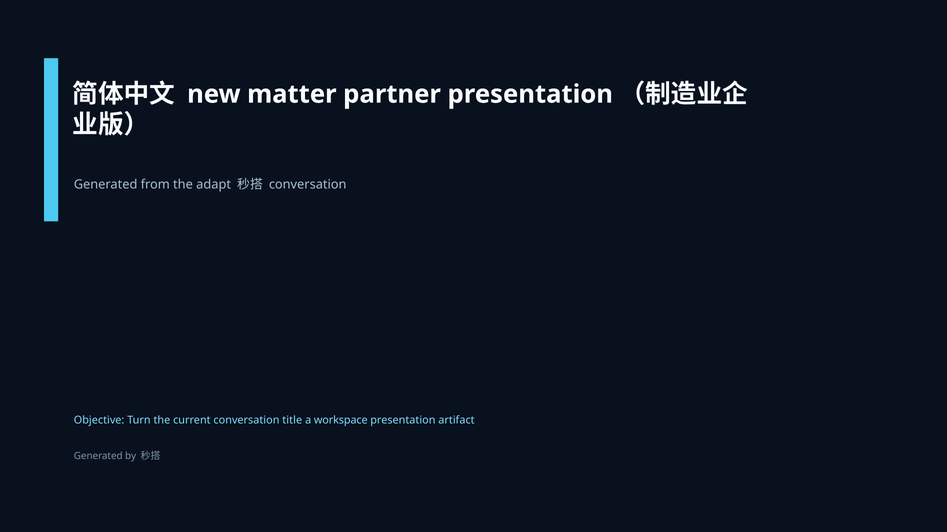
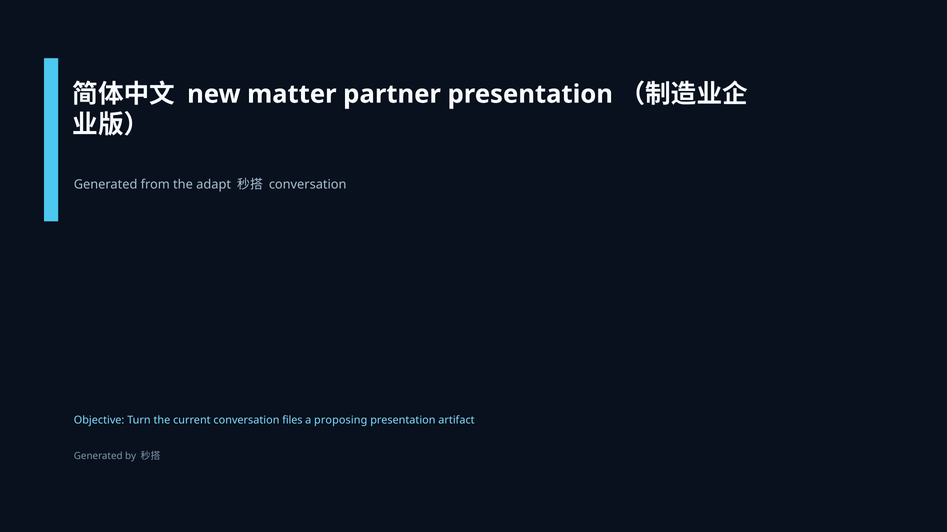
title: title -> files (292, 420)
workspace: workspace -> proposing (341, 420)
